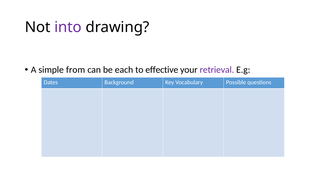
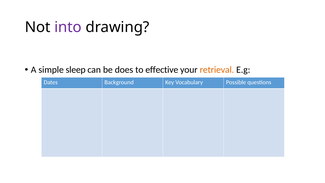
from: from -> sleep (76, 70)
each: each -> does (124, 70)
retrieval colour: purple -> orange (217, 70)
